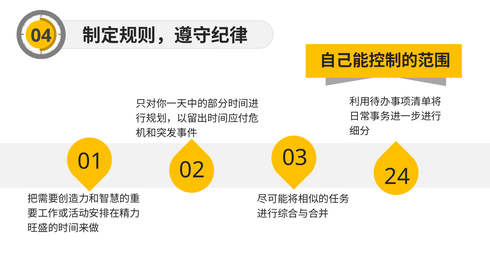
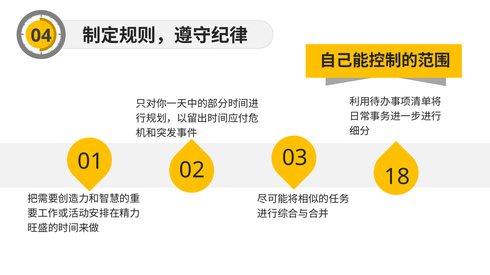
24: 24 -> 18 (397, 177)
